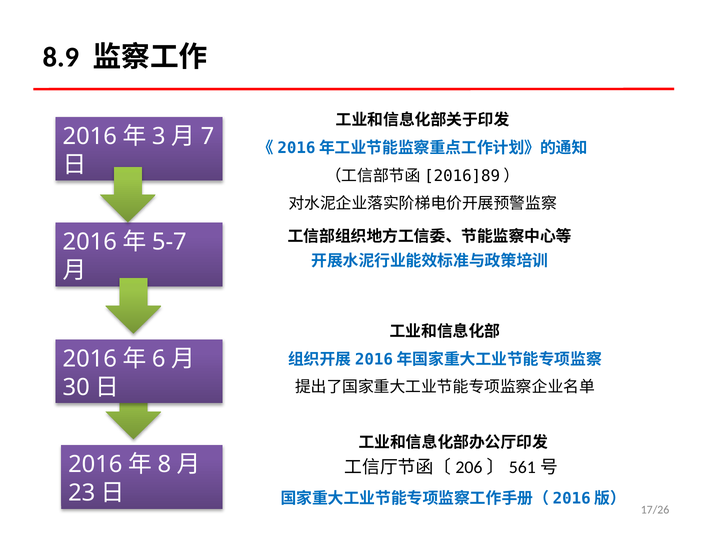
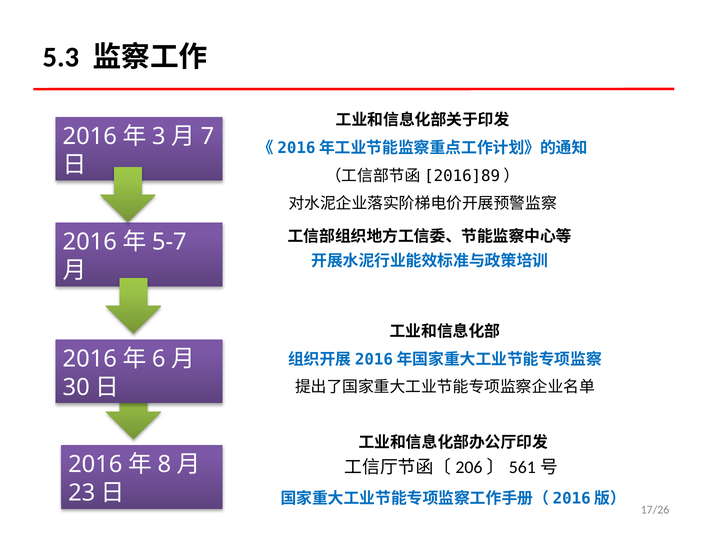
8.9: 8.9 -> 5.3 (61, 57)
